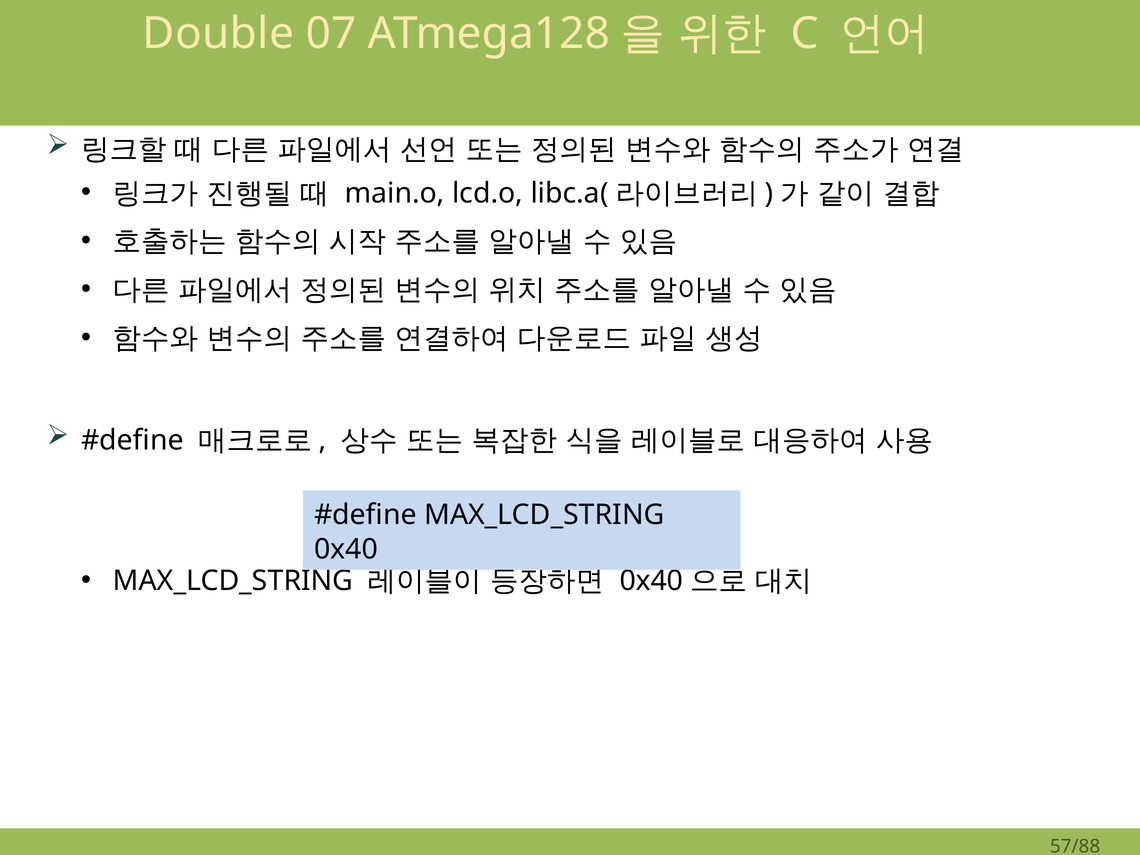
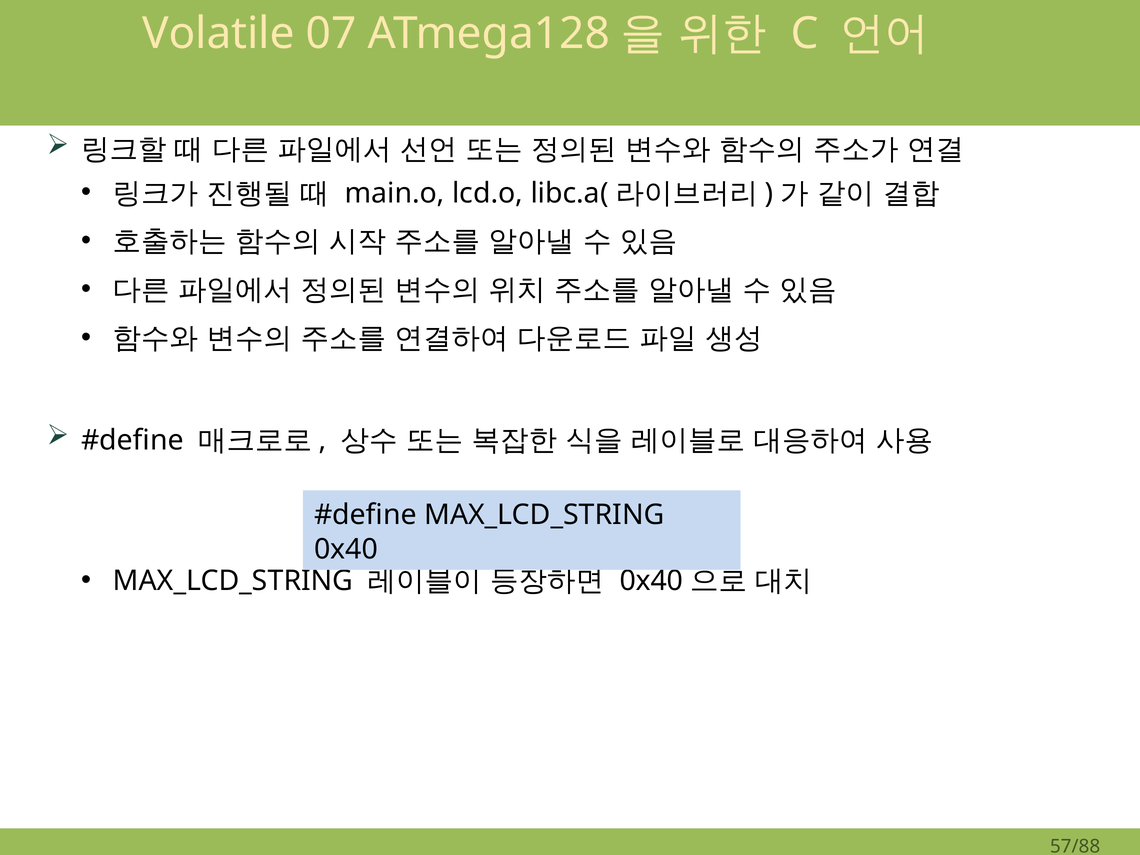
Double: Double -> Volatile (218, 34)
